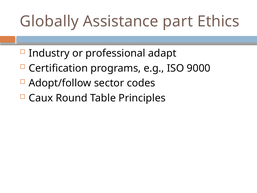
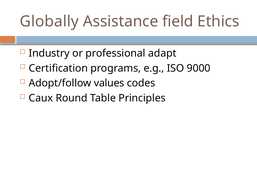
part: part -> field (178, 21)
sector: sector -> values (109, 83)
